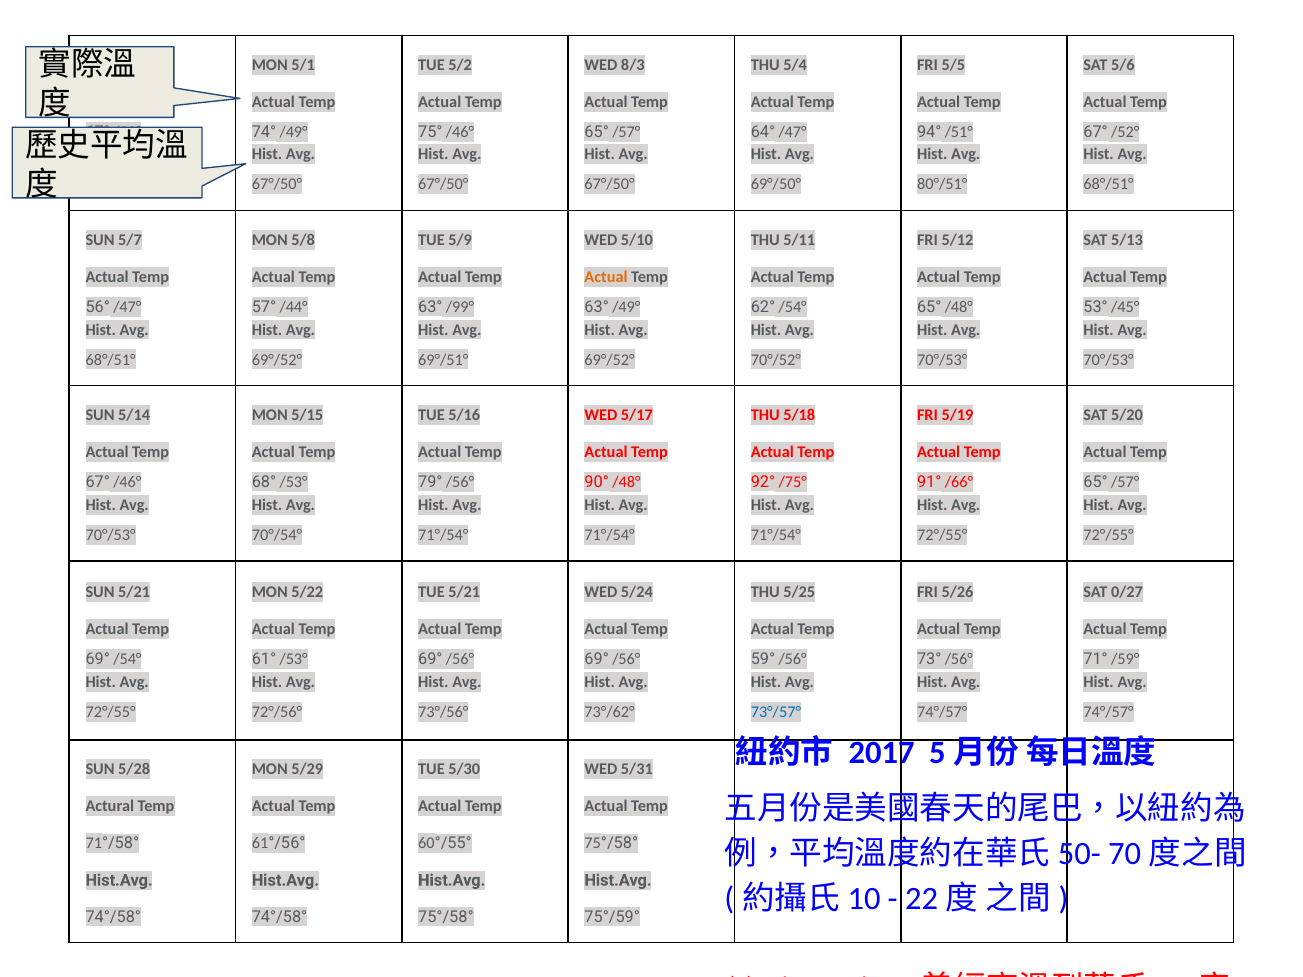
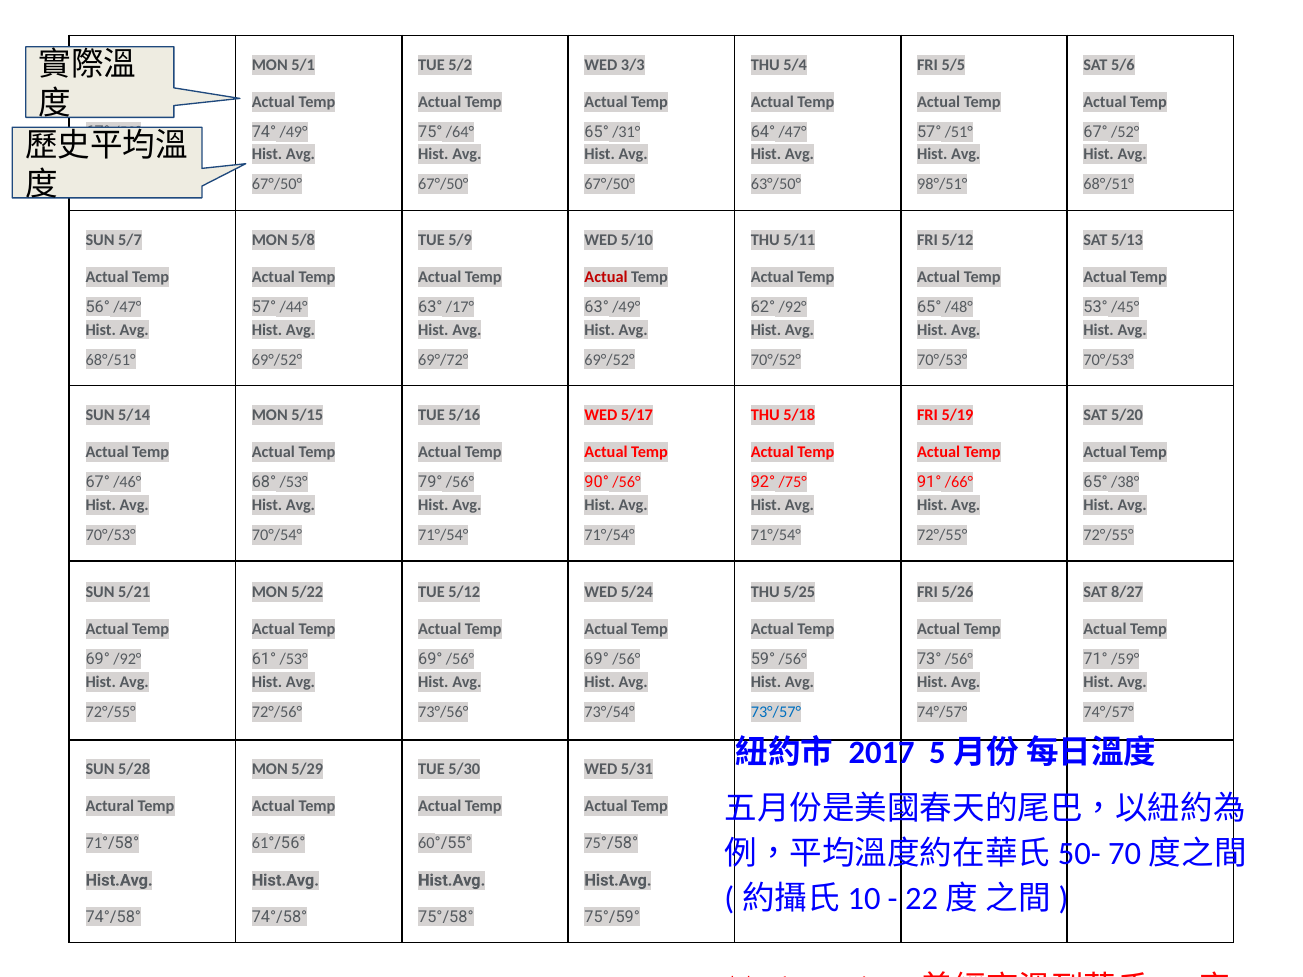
8/3: 8/3 -> 3/3 (633, 65)
75° /46°: /46° -> /64° (460, 132)
/57°: /57° -> /31° (626, 132)
94°: 94° -> 57° (929, 132)
69°/50°: 69°/50° -> 63°/50° (776, 185)
80°/51°: 80°/51° -> 98°/51° (942, 185)
Actual colour: orange -> red (606, 277)
/99°: /99° -> /17° (460, 307)
62° /54°: /54° -> /92° (793, 307)
69°/51°: 69°/51° -> 69°/72° (443, 360)
90° /48°: /48° -> /56° (626, 482)
/57°: /57° -> /38° (1125, 482)
TUE 5/21: 5/21 -> 5/12 (464, 592)
0/27: 0/27 -> 8/27 (1127, 592)
69° /54°: /54° -> /92° (127, 659)
73°/62°: 73°/62° -> 73°/54° (610, 712)
